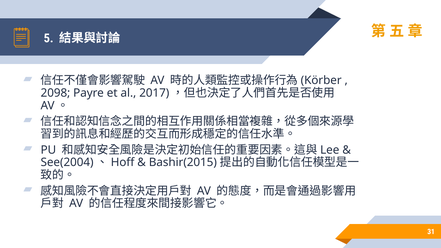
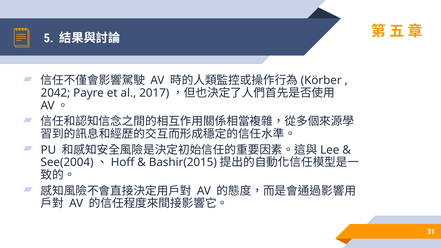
2098: 2098 -> 2042 (55, 93)
